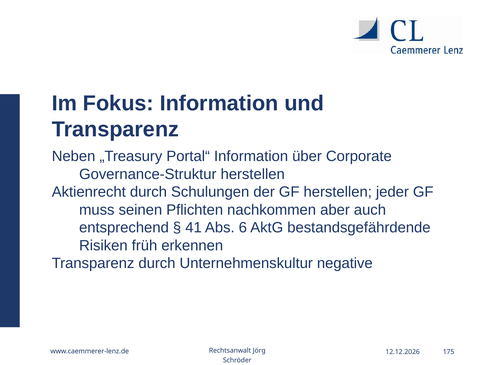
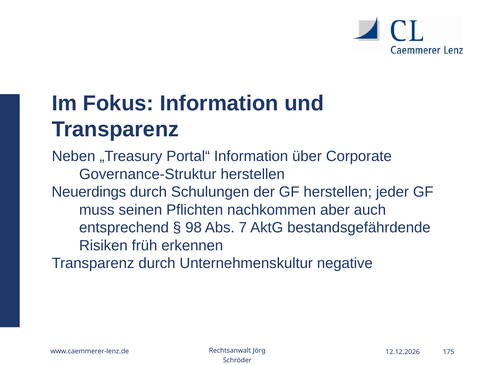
Aktienrecht: Aktienrecht -> Neuerdings (89, 192)
41: 41 -> 98 (194, 227)
6: 6 -> 7 (243, 227)
